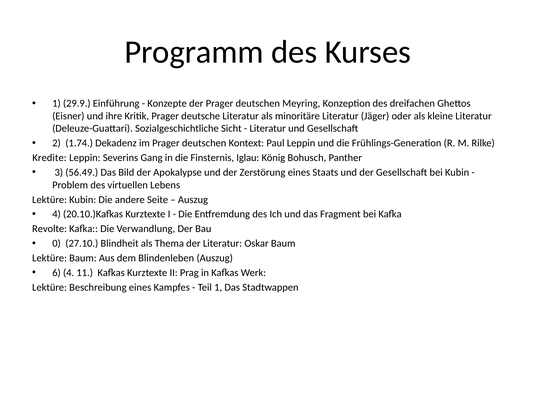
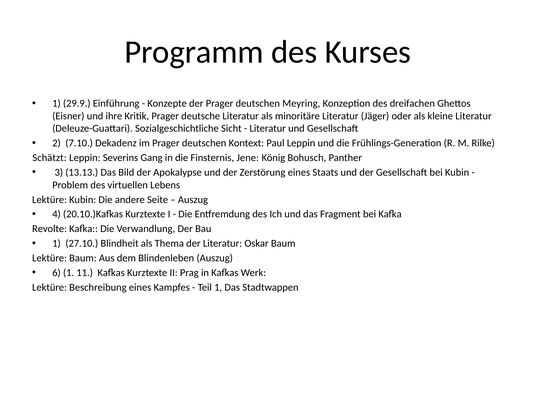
1.74: 1.74 -> 7.10 (79, 143)
Kredite: Kredite -> Schätzt (49, 158)
Iglau: Iglau -> Jene (248, 158)
56.49: 56.49 -> 13.13 (82, 172)
0: 0 -> 1 (56, 243)
6 4: 4 -> 1 (69, 273)
